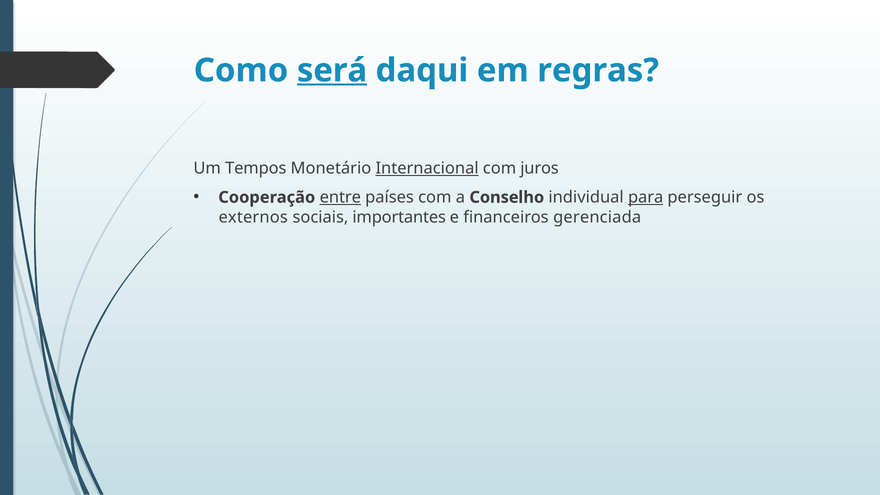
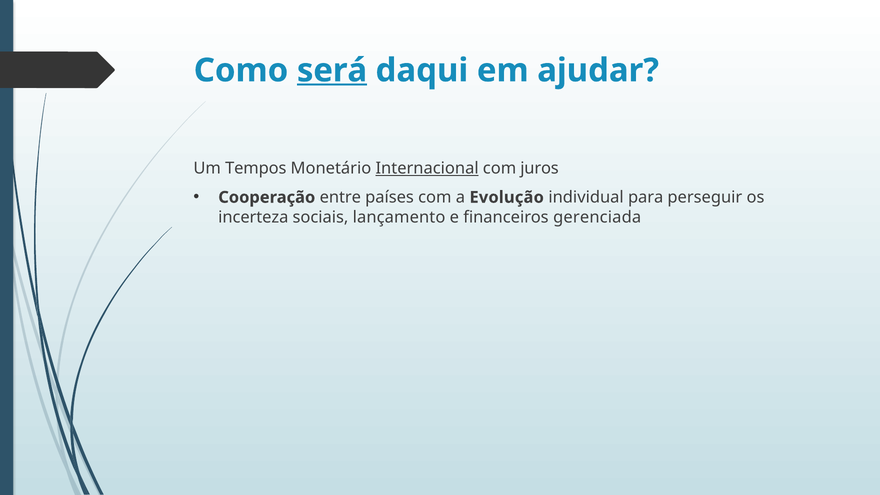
regras: regras -> ajudar (598, 70)
entre underline: present -> none (340, 197)
Conselho: Conselho -> Evolução (507, 197)
para underline: present -> none (646, 197)
externos: externos -> incerteza (253, 217)
importantes: importantes -> lançamento (399, 217)
